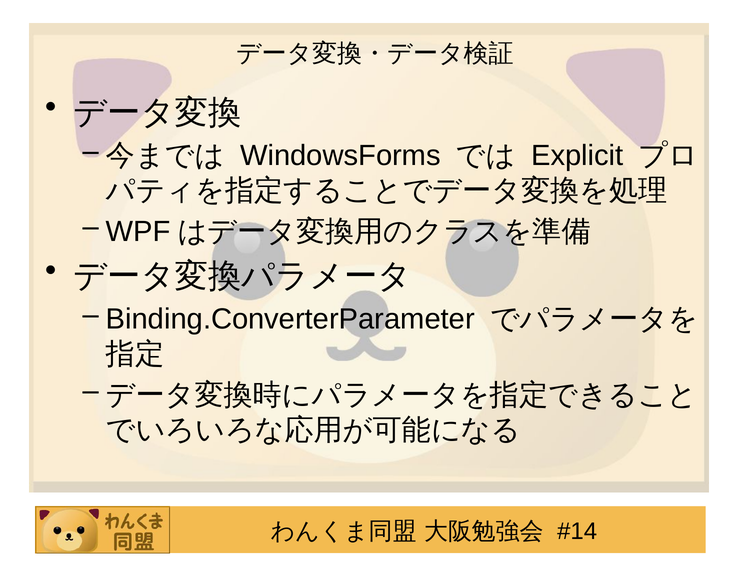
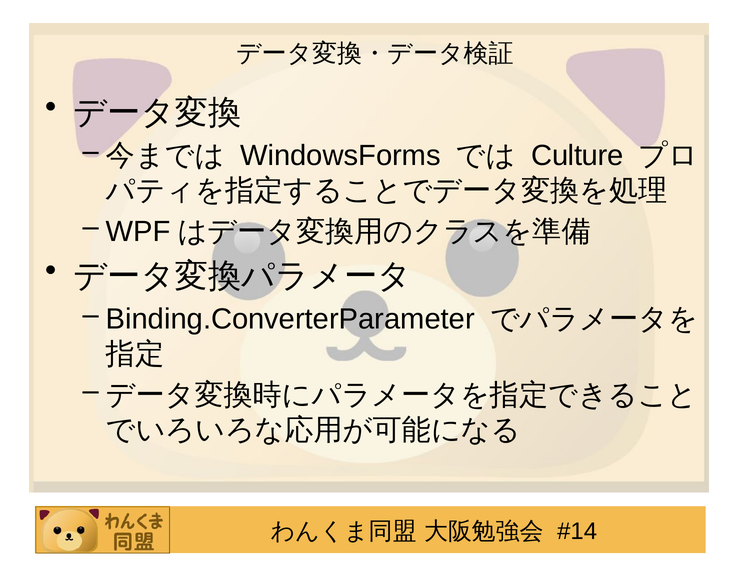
Explicit: Explicit -> Culture (577, 155)
